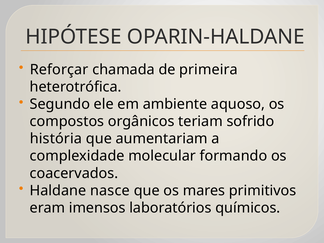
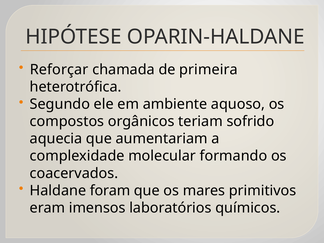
história: história -> aquecia (56, 139)
nasce: nasce -> foram (110, 191)
